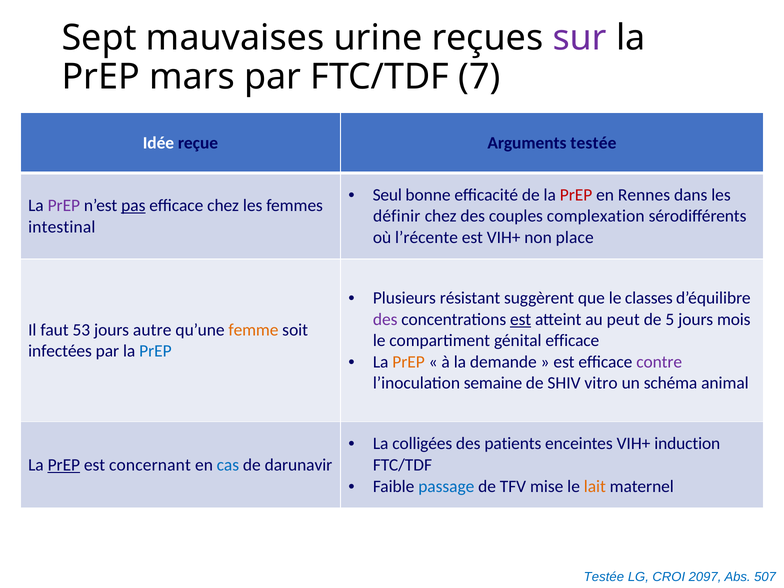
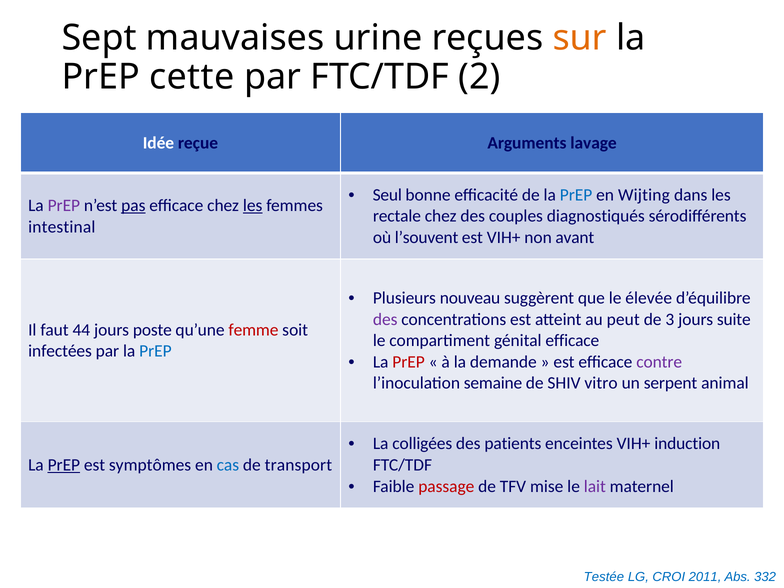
sur colour: purple -> orange (580, 38)
mars: mars -> cette (192, 77)
7: 7 -> 2 (479, 77)
Arguments testée: testée -> lavage (594, 143)
PrEP colour: red -> blue (576, 195)
Rennes: Rennes -> Wijting (644, 195)
les underline: none -> present (253, 206)
définir: définir -> rectale (397, 216)
complexation: complexation -> diagnostiqués (596, 216)
l’récente: l’récente -> l’souvent (427, 237)
place: place -> avant (575, 237)
résistant: résistant -> nouveau (470, 298)
classes: classes -> élevée (649, 298)
est underline: present -> none (521, 319)
5: 5 -> 3 (670, 319)
mois: mois -> suite (734, 319)
53: 53 -> 44 (81, 330)
autre: autre -> poste (152, 330)
femme colour: orange -> red (253, 330)
PrEP colour: orange -> red (409, 362)
schéma: schéma -> serpent (671, 383)
concernant: concernant -> symptômes (150, 465)
darunavir: darunavir -> transport (298, 465)
passage colour: blue -> red (446, 486)
lait colour: orange -> purple (595, 486)
2097: 2097 -> 2011 (705, 577)
507: 507 -> 332 (765, 577)
